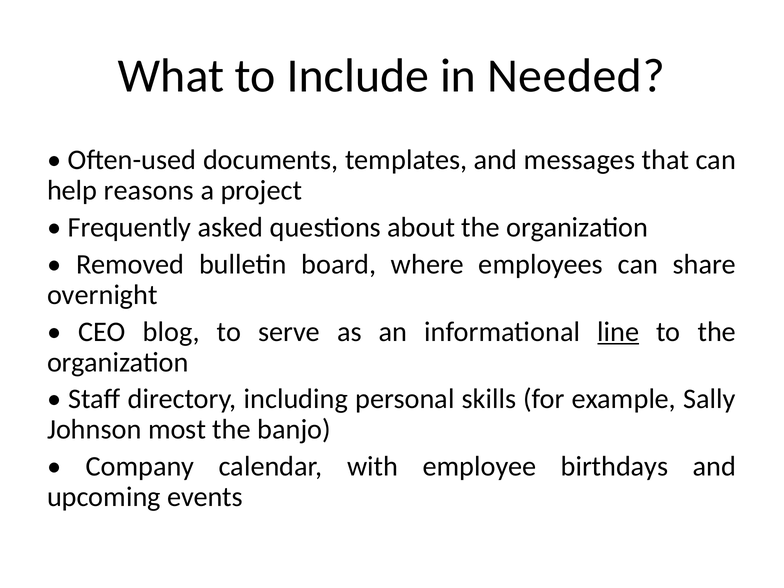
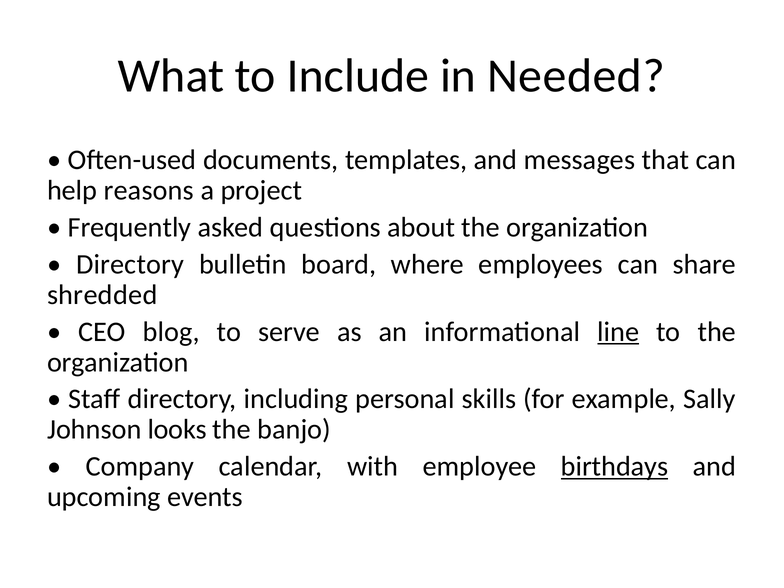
Removed: Removed -> Directory (130, 264)
overnight: overnight -> shredded (102, 295)
most: most -> looks (177, 430)
birthdays underline: none -> present (615, 466)
